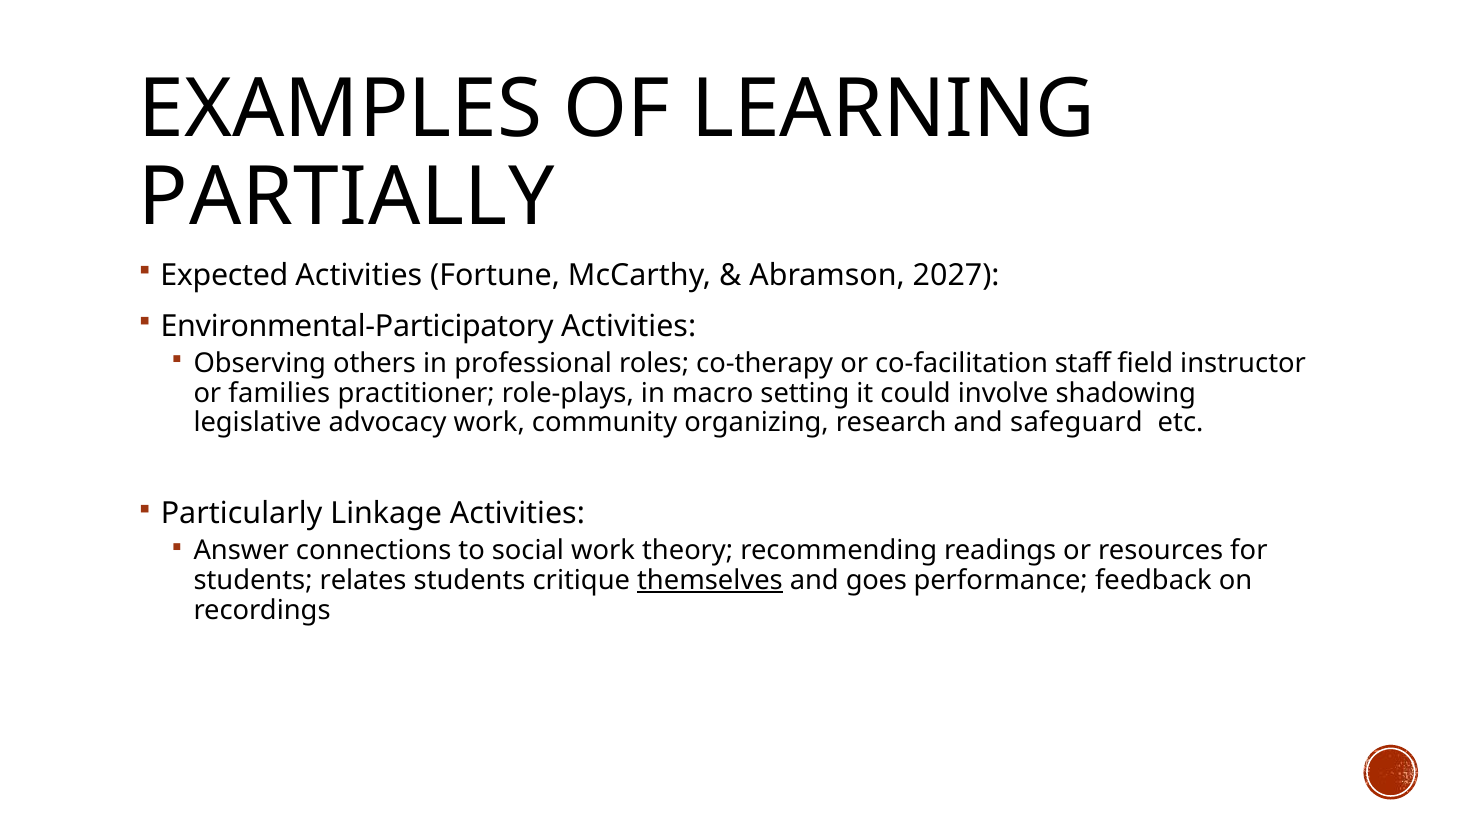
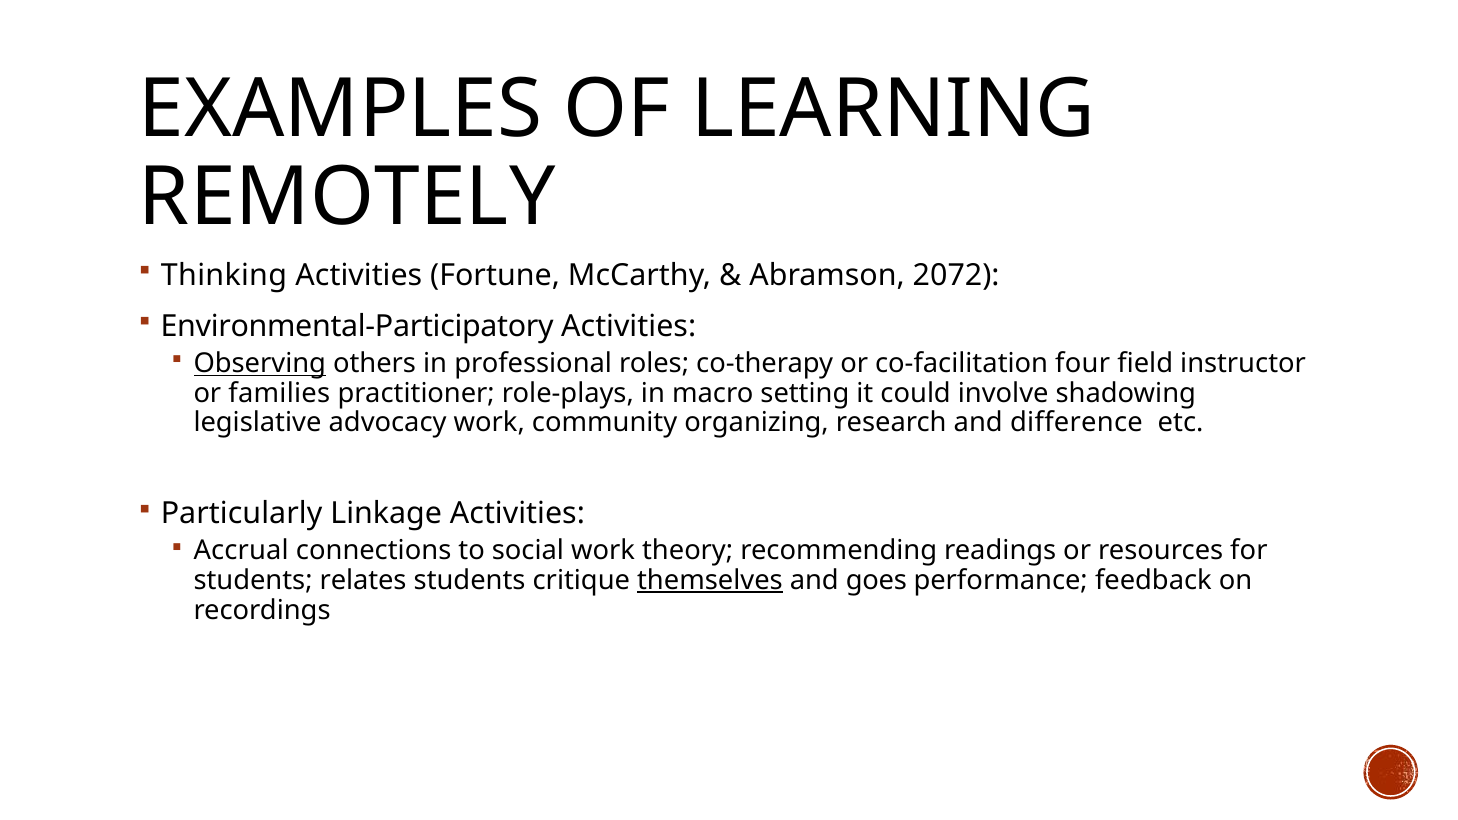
PARTIALLY: PARTIALLY -> REMOTELY (347, 198)
Expected: Expected -> Thinking (224, 275)
2027: 2027 -> 2072 (956, 275)
Observing underline: none -> present (260, 364)
staff: staff -> four (1083, 364)
safeguard: safeguard -> difference (1077, 423)
Answer: Answer -> Accrual (241, 551)
